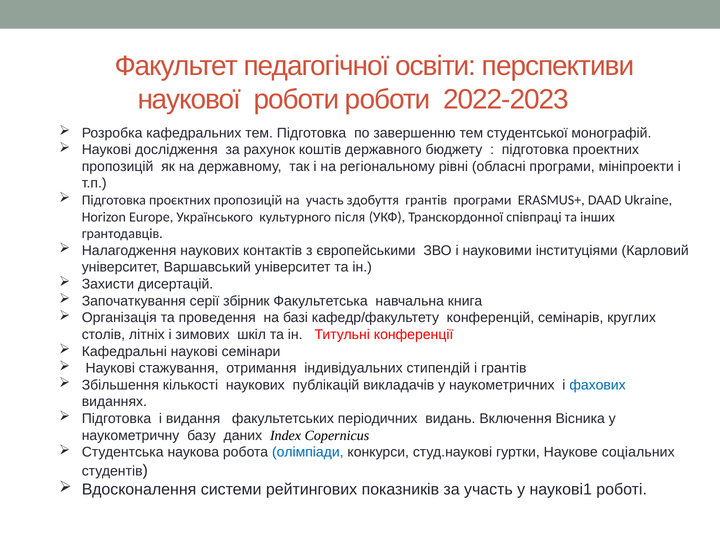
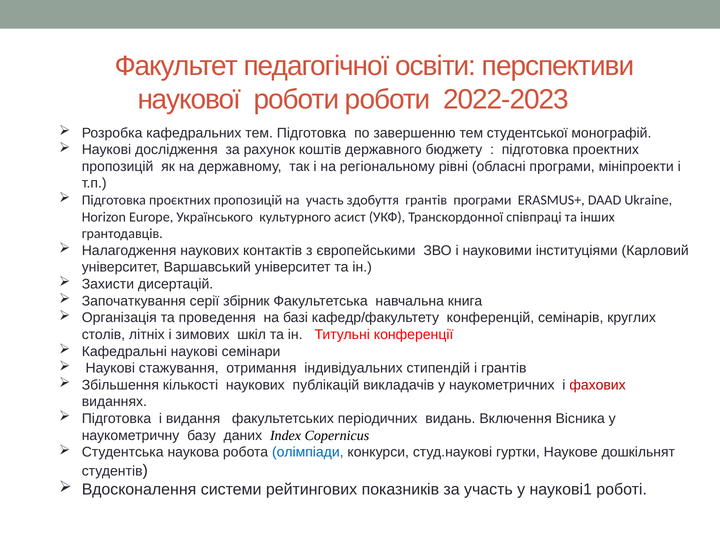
після: після -> асист (350, 217)
фахових colour: blue -> red (598, 385)
соціальних: соціальних -> дошкільнят (638, 452)
